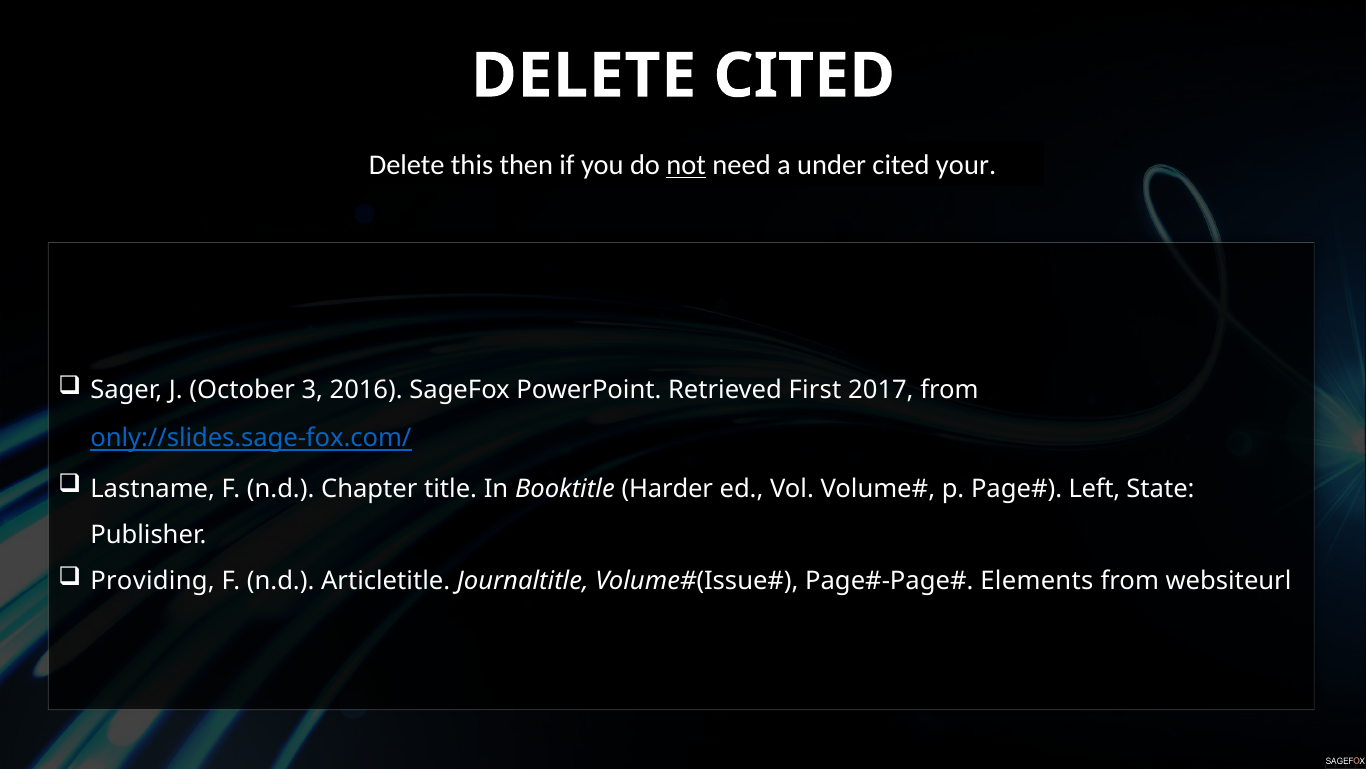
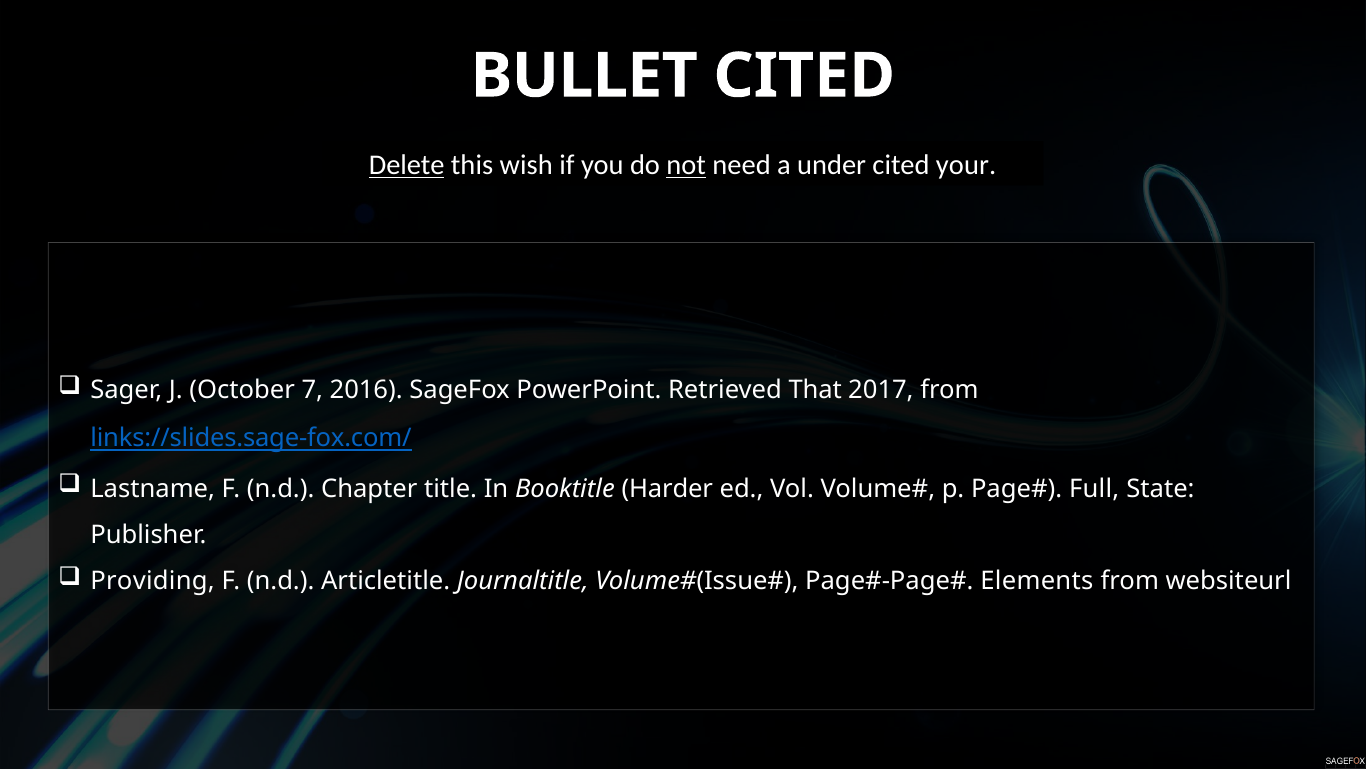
DELETE: DELETE -> BULLET (584, 76)
Delete underline: none -> present (407, 165)
then: then -> wish (526, 165)
3: 3 -> 7 (312, 390)
First: First -> That (815, 390)
only://slides.sage-fox.com/: only://slides.sage-fox.com/ -> links://slides.sage-fox.com/ (251, 438)
Left: Left -> Full (1094, 488)
